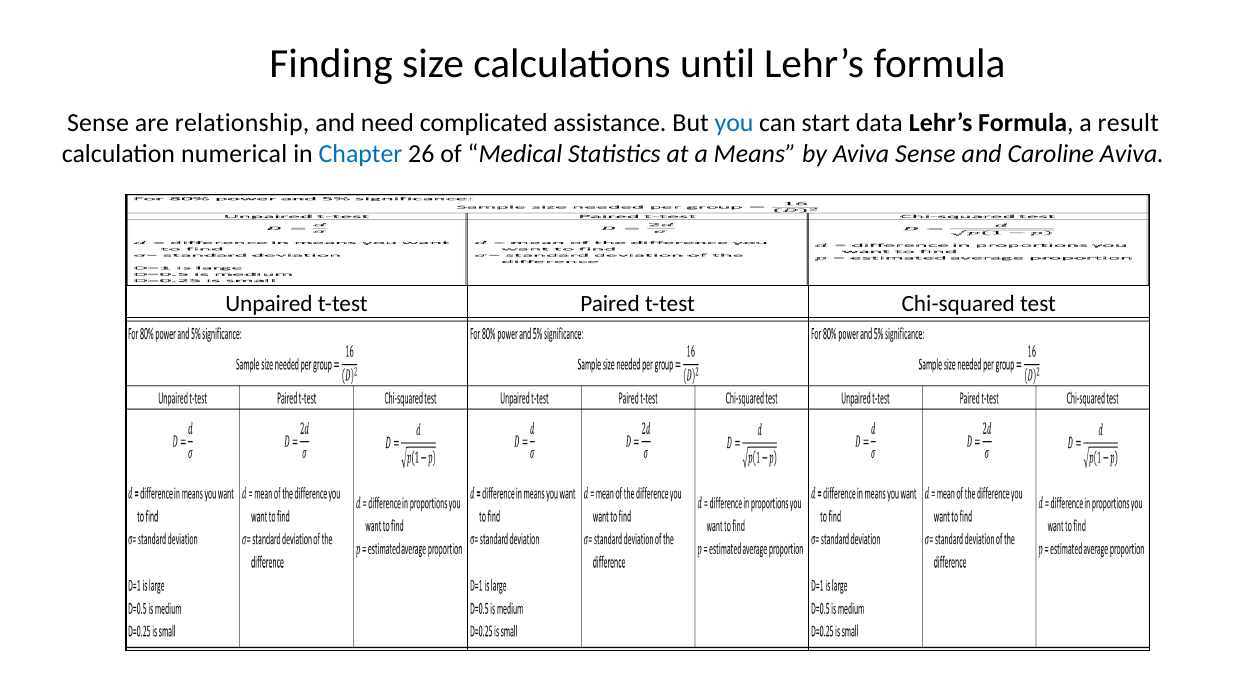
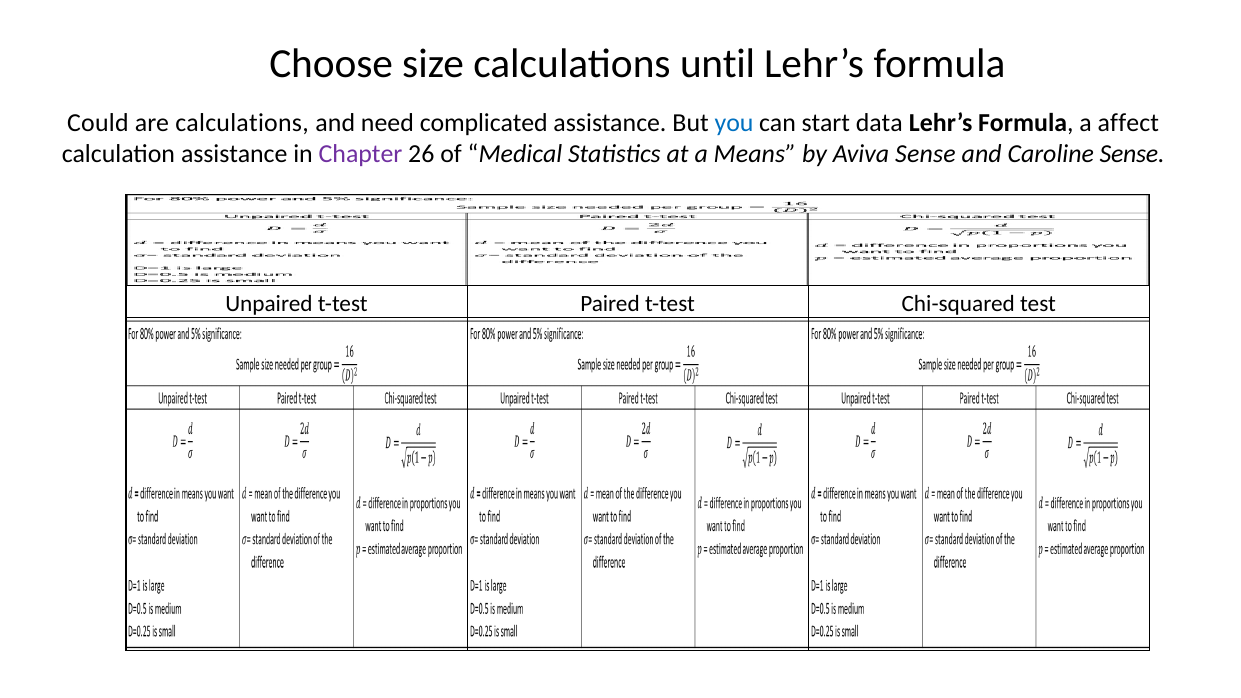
Finding: Finding -> Choose (331, 64)
Sense: Sense -> Could (98, 123)
are relationship: relationship -> calculations (242, 123)
result: result -> affect (1128, 123)
calculation numerical: numerical -> assistance (234, 154)
Chapter colour: blue -> purple (361, 154)
Caroline Aviva: Aviva -> Sense (1132, 154)
